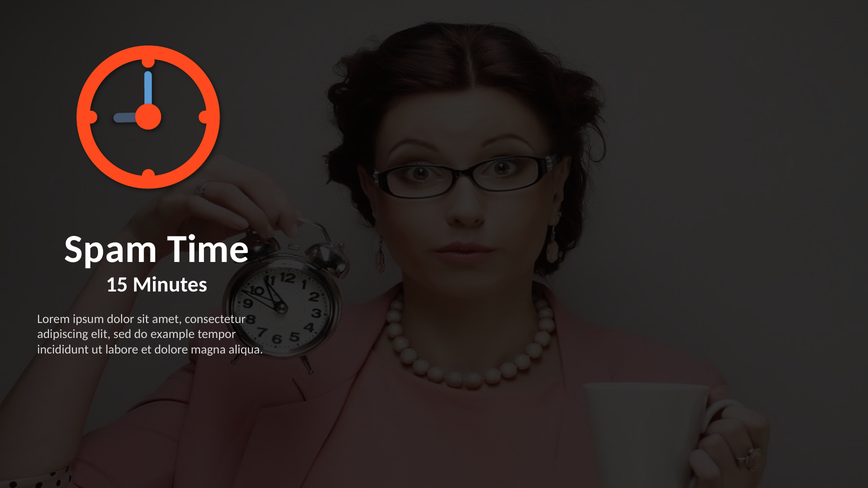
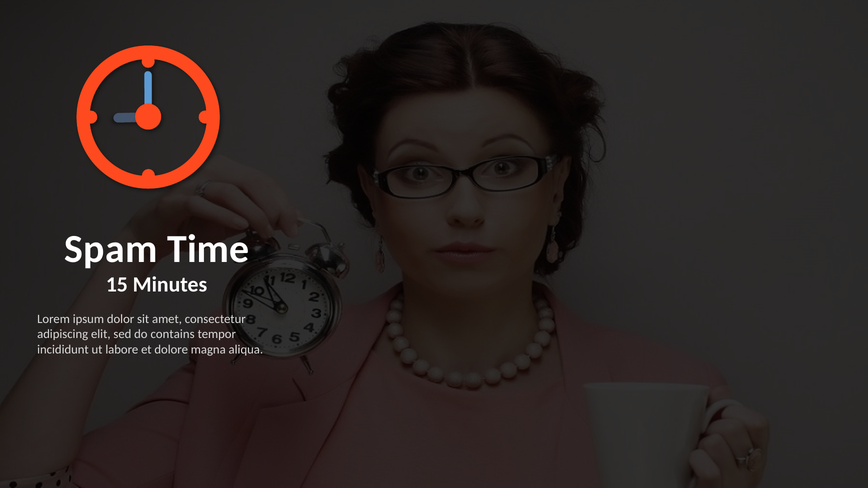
example: example -> contains (173, 334)
